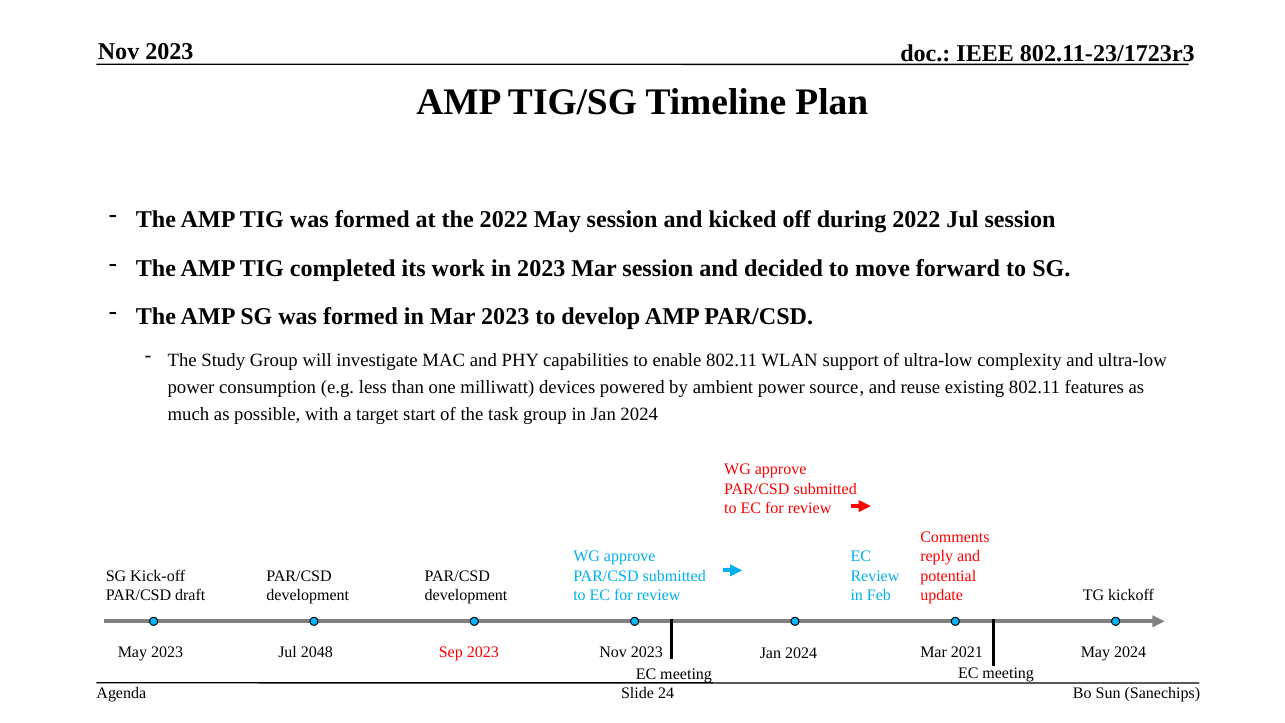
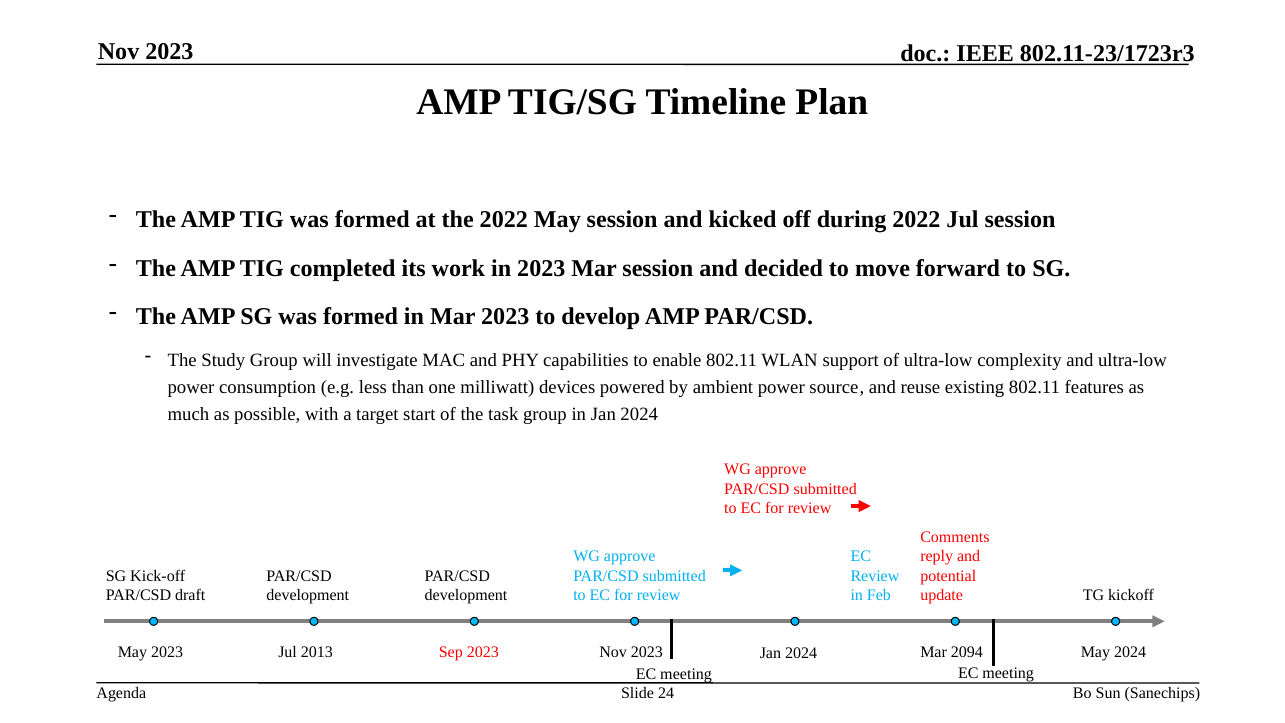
2048: 2048 -> 2013 (317, 652)
2021: 2021 -> 2094 (967, 652)
